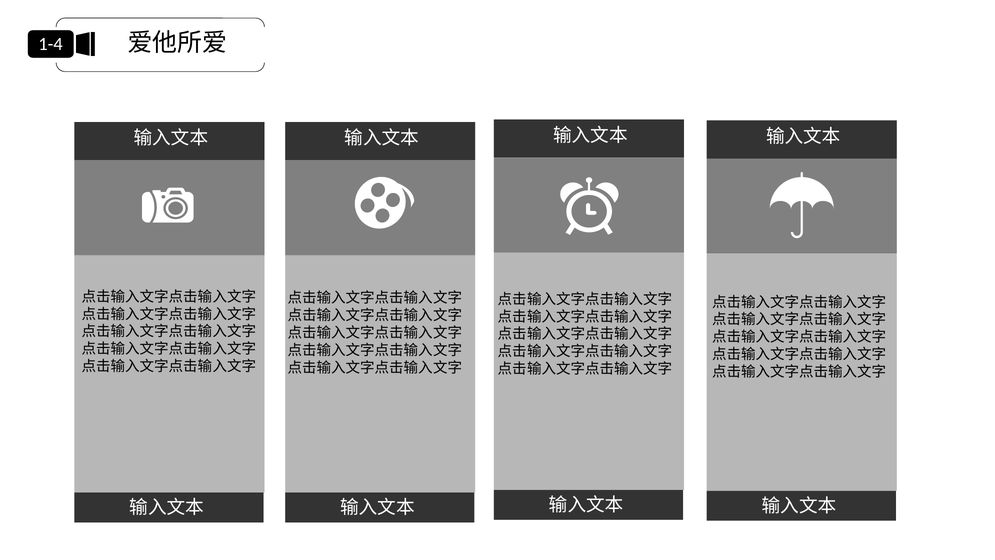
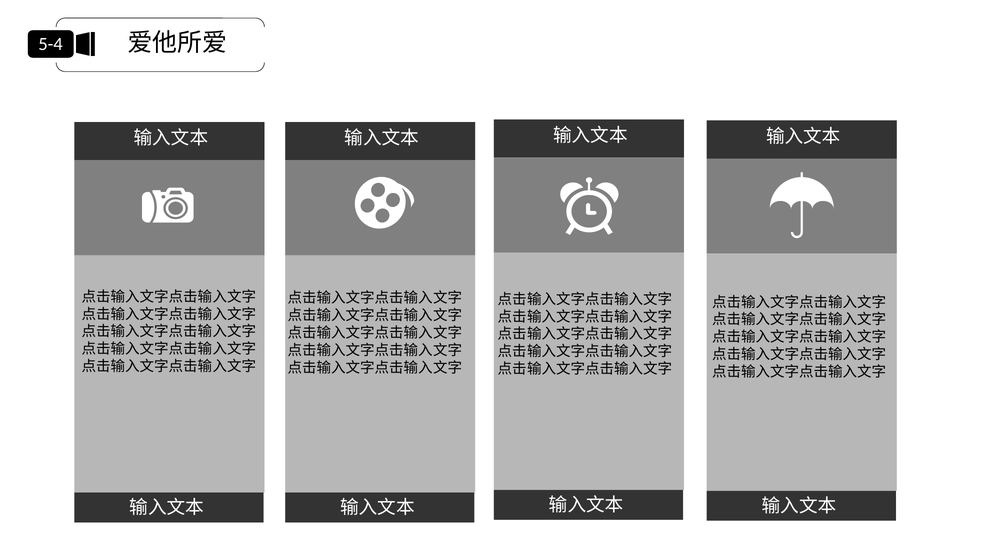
1-4: 1-4 -> 5-4 (51, 44)
